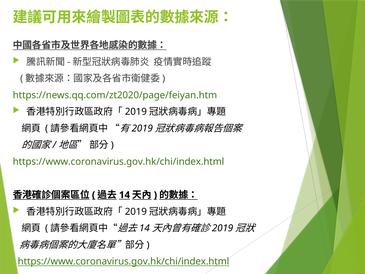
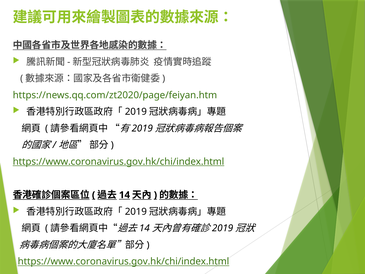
https://www.coronavirus.gov.hk/chi/index.html underline: none -> present (118, 162)
